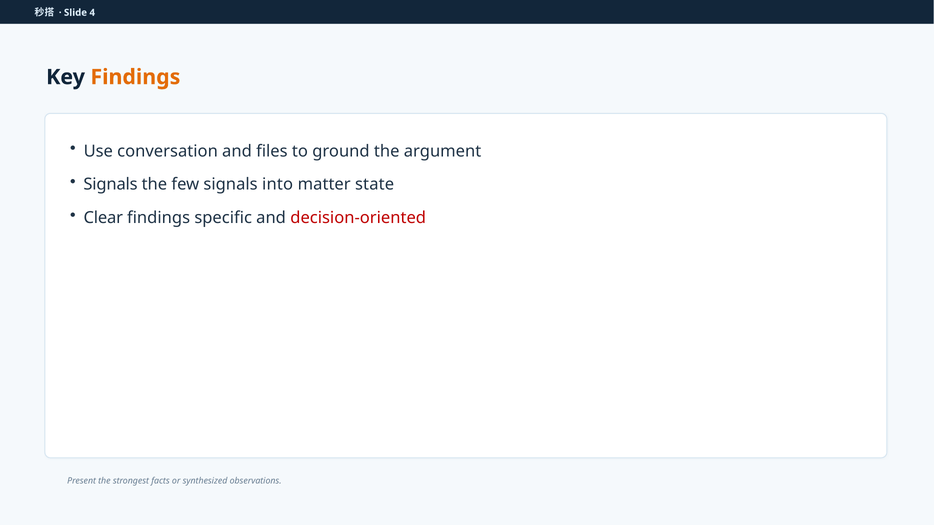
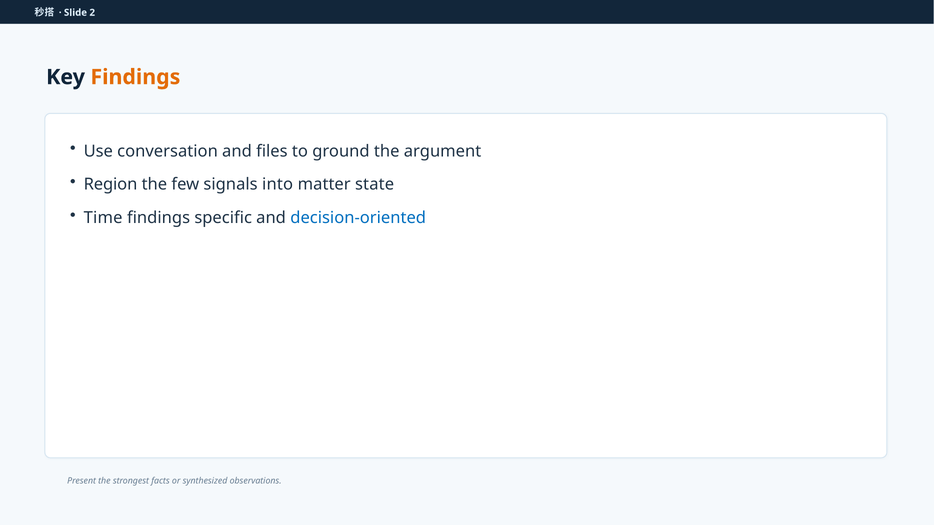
4: 4 -> 2 (92, 13)
Signals: Signals -> Region (111, 185)
Clear: Clear -> Time (103, 218)
decision-oriented colour: red -> blue (358, 218)
